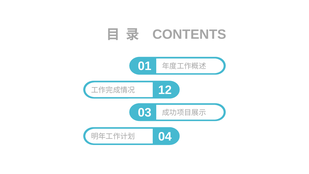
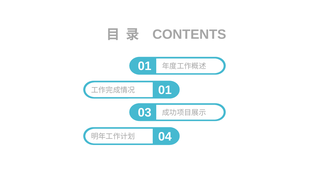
12: 12 -> 01 (165, 90)
